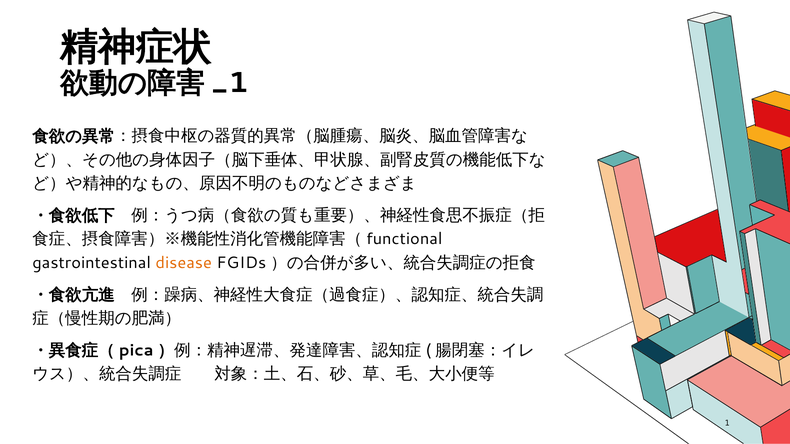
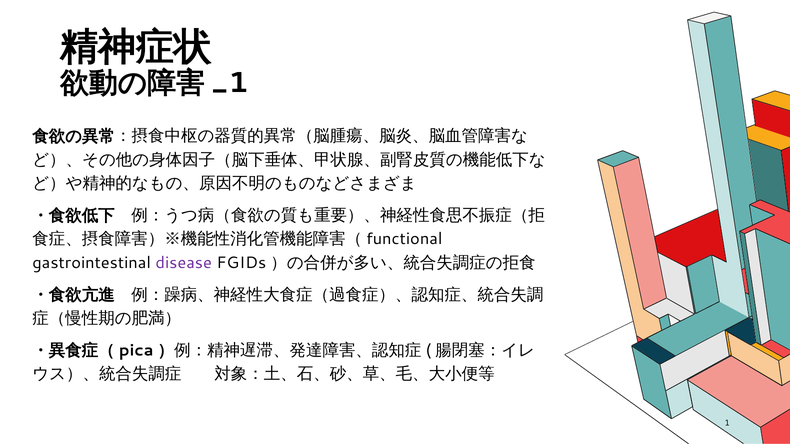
disease colour: orange -> purple (184, 263)
